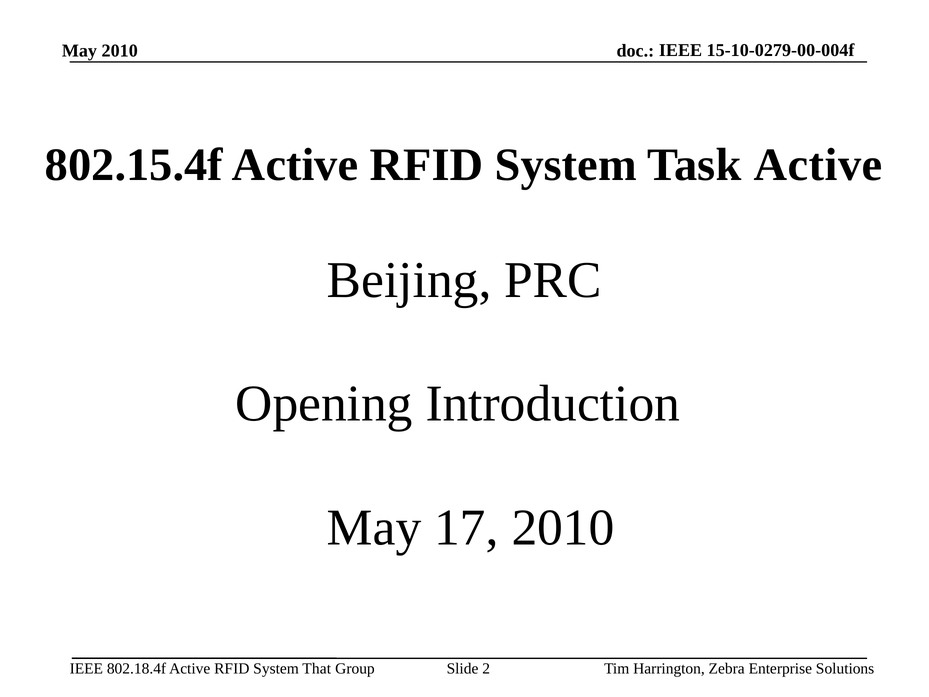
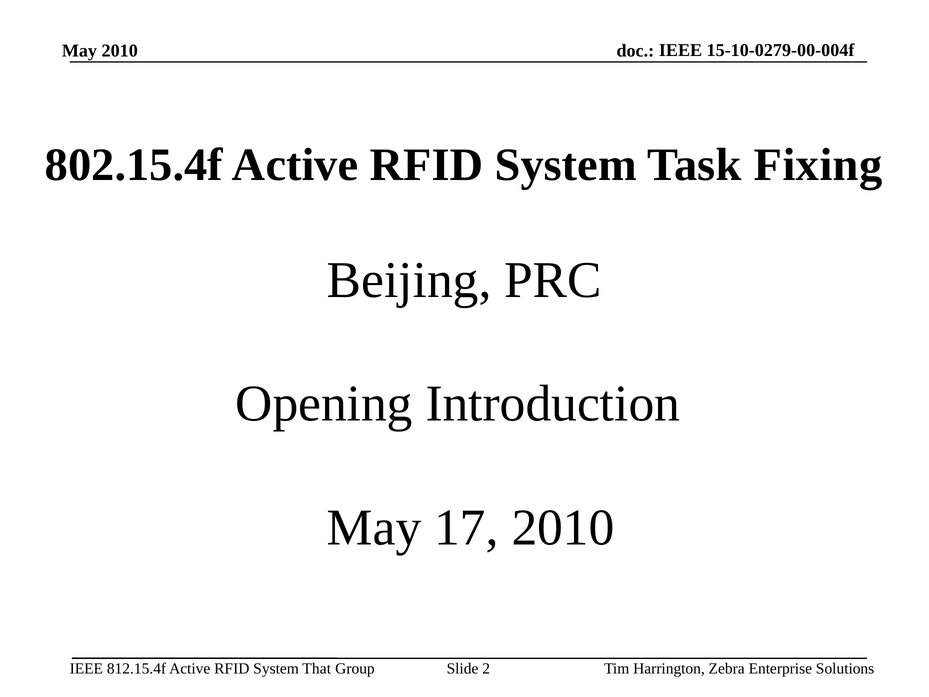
Task Active: Active -> Fixing (818, 165)
802.18.4f: 802.18.4f -> 812.15.4f (137, 668)
